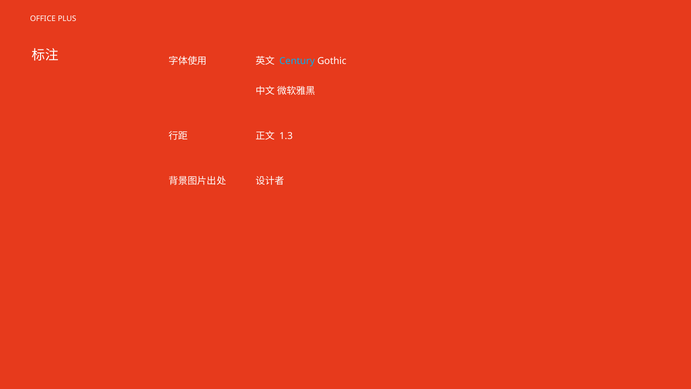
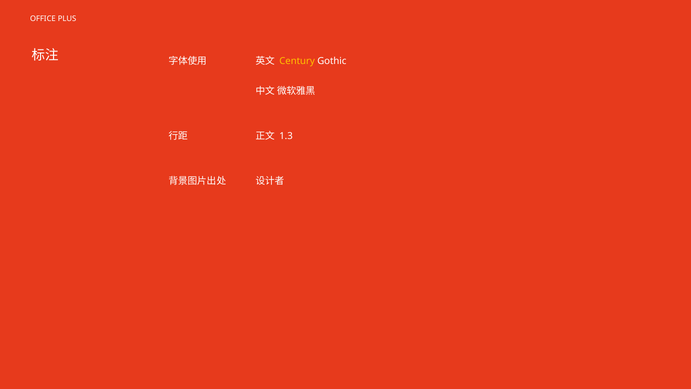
Century colour: light blue -> yellow (297, 61)
